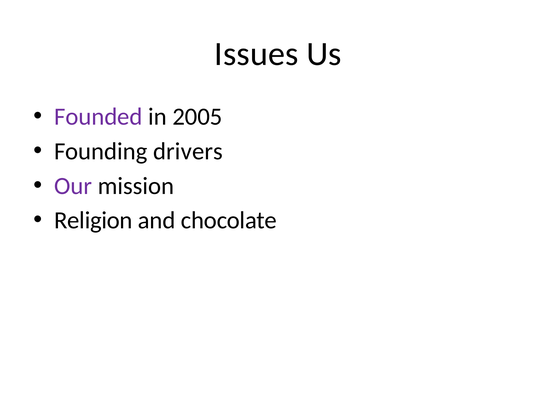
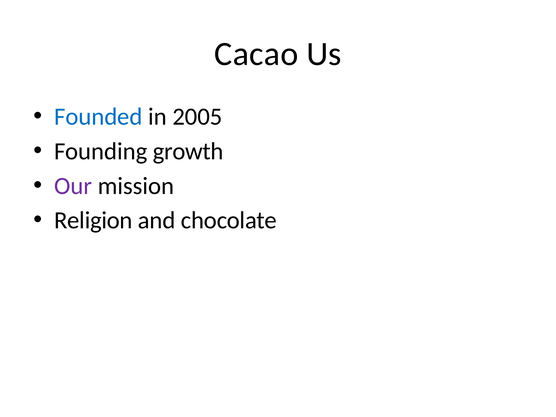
Issues: Issues -> Cacao (256, 54)
Founded colour: purple -> blue (98, 117)
drivers: drivers -> growth (188, 151)
